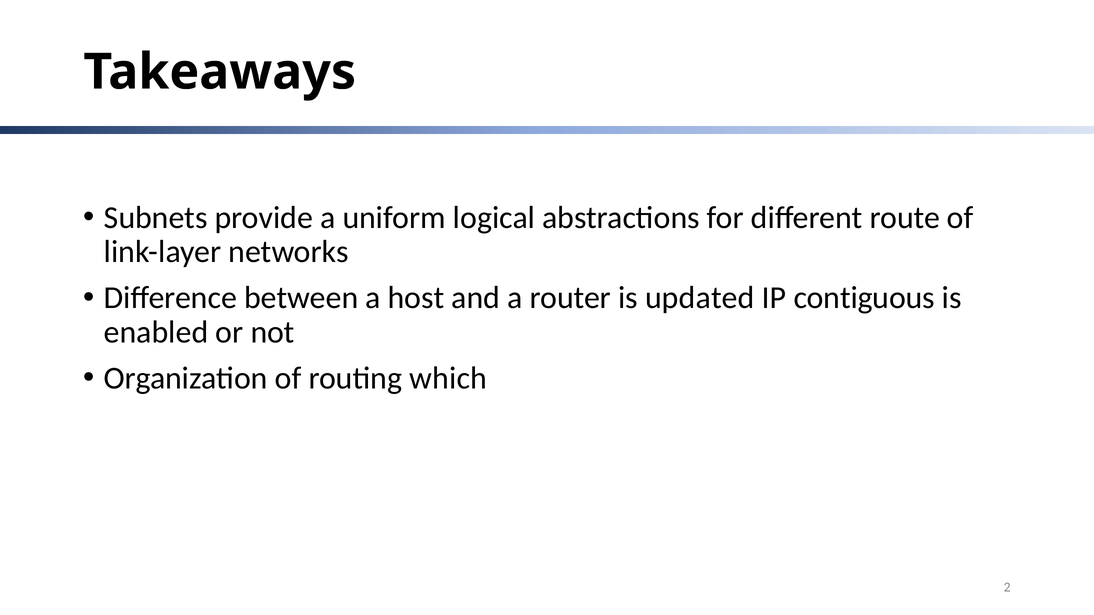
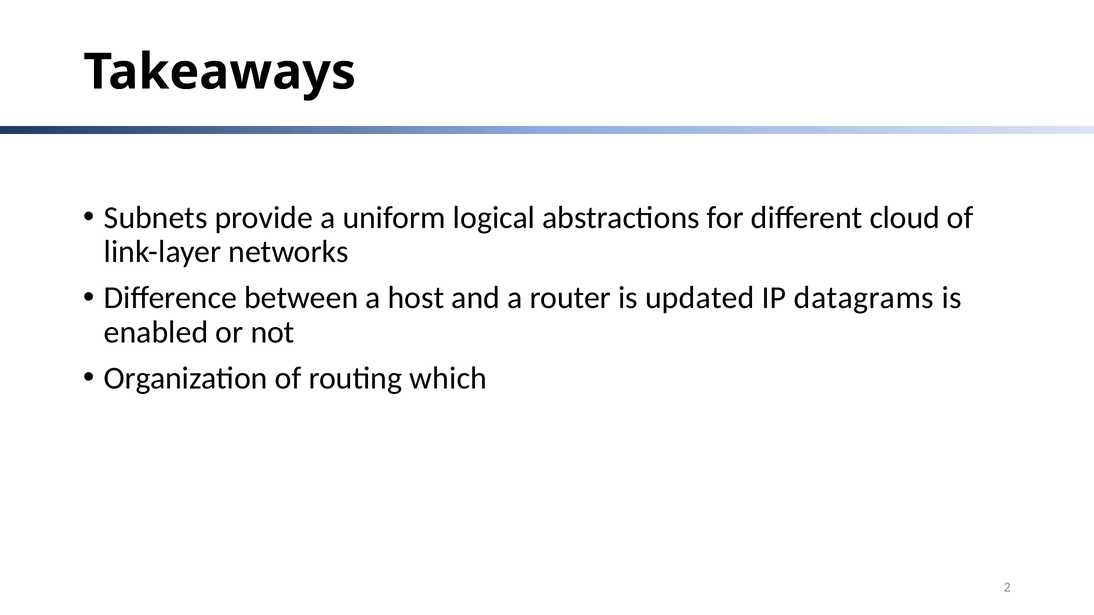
route: route -> cloud (905, 218)
contiguous: contiguous -> datagrams (864, 298)
